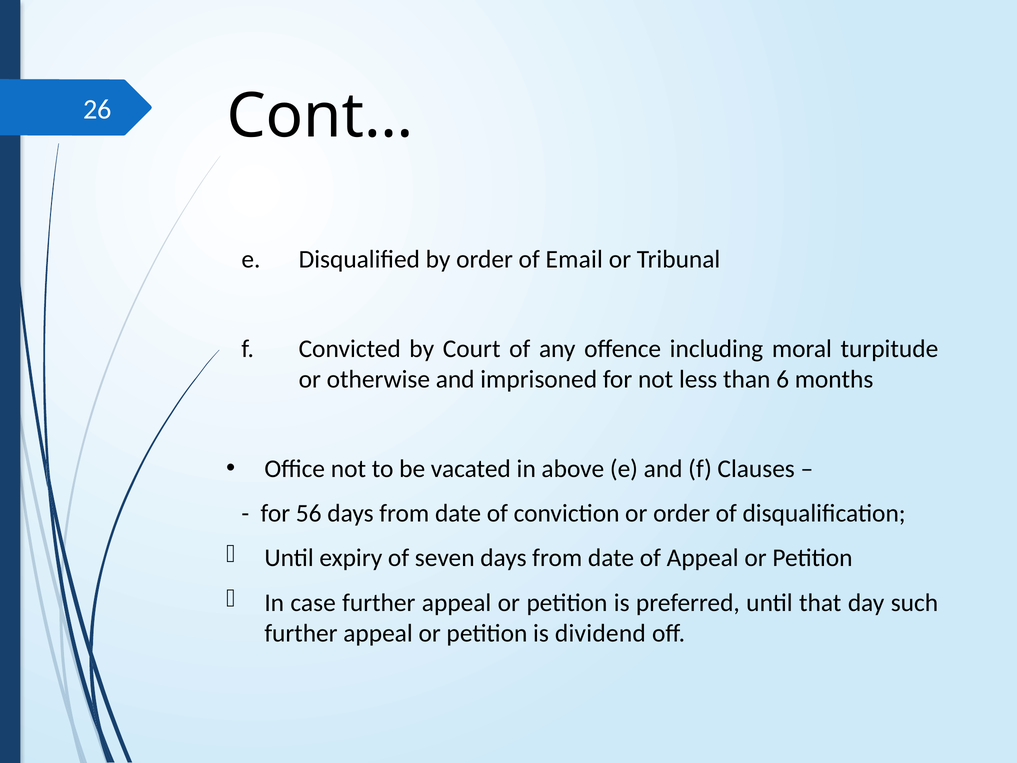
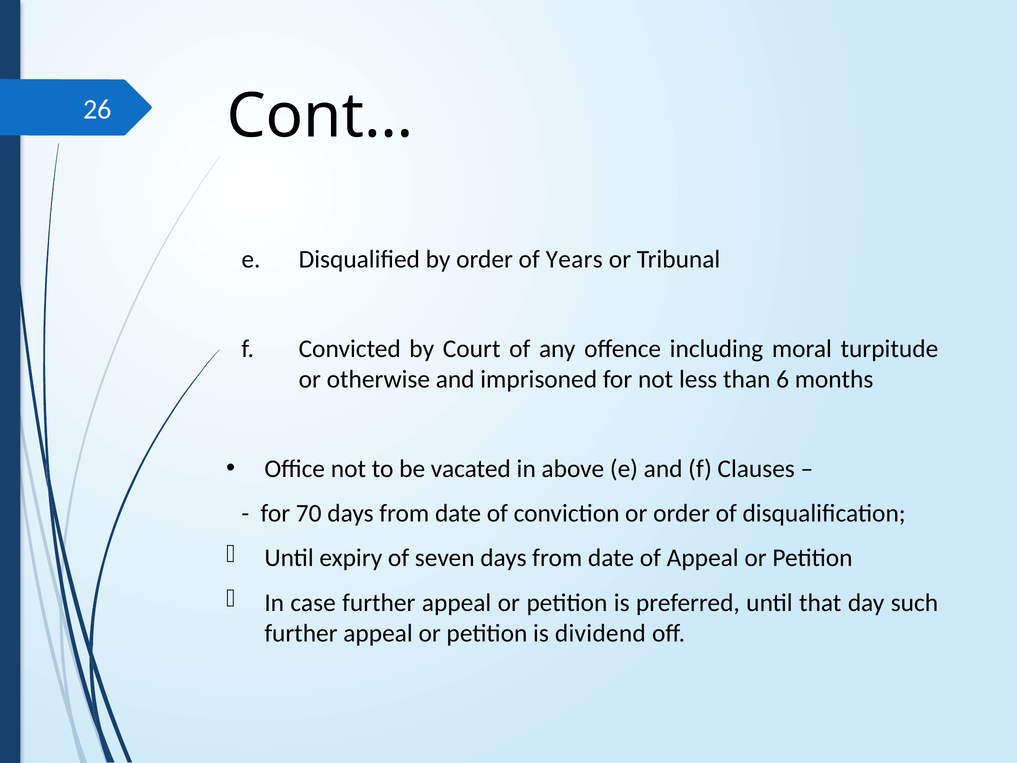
Email: Email -> Years (574, 259)
56: 56 -> 70 (309, 513)
